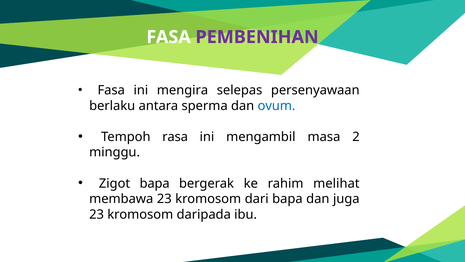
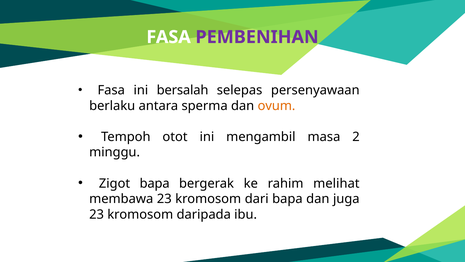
mengira: mengira -> bersalah (183, 90)
ovum colour: blue -> orange (276, 106)
rasa: rasa -> otot (175, 137)
